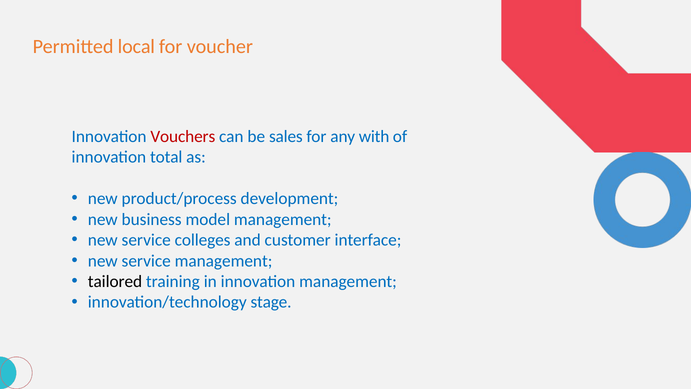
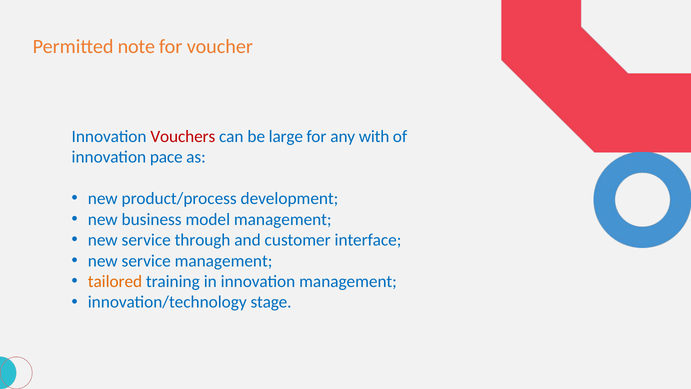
local: local -> note (136, 46)
sales: sales -> large (286, 136)
total: total -> pace (166, 157)
colleges: colleges -> through (203, 240)
tailored colour: black -> orange (115, 281)
